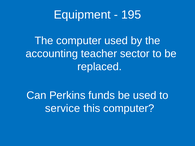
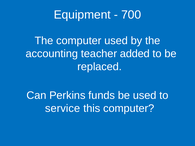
195: 195 -> 700 (131, 15)
sector: sector -> added (135, 54)
